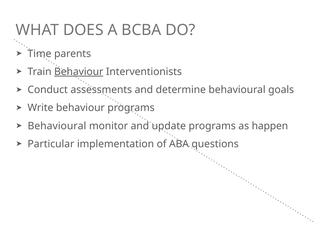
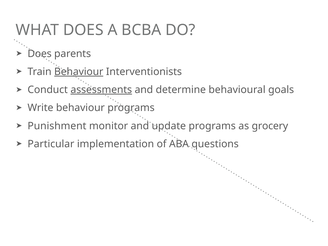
Time: Time -> Does (40, 54)
assessments underline: none -> present (101, 90)
Behavioural: Behavioural -> Punishment (57, 126)
happen: happen -> grocery (270, 126)
